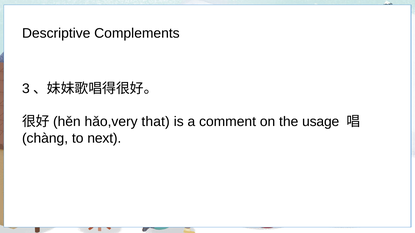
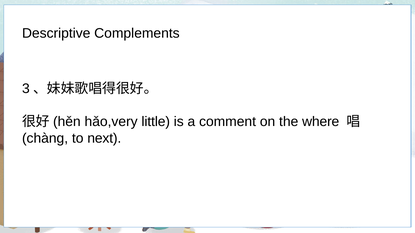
that: that -> little (156, 122)
usage: usage -> where (321, 122)
